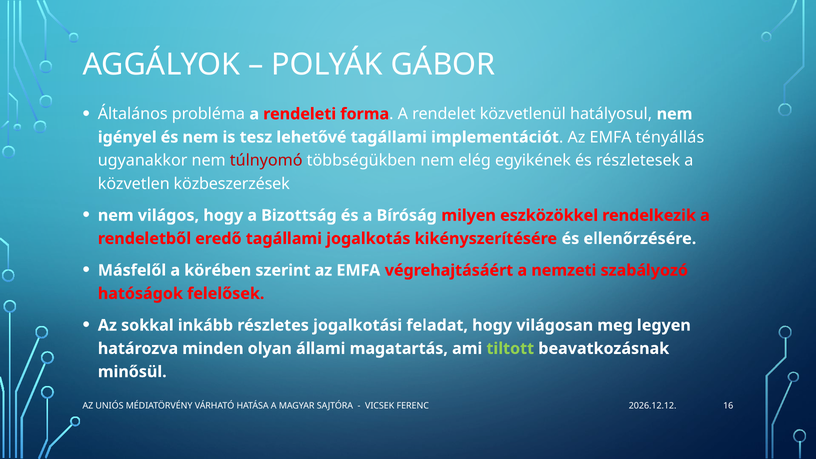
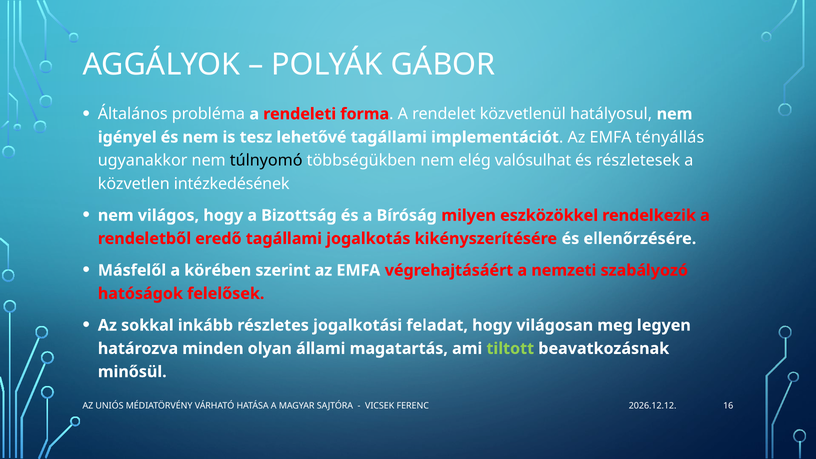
túlnyomó colour: red -> black (266, 160)
egyikének: egyikének -> valósulhat (533, 160)
közbeszerzések: közbeszerzések -> intézkedésének (232, 184)
